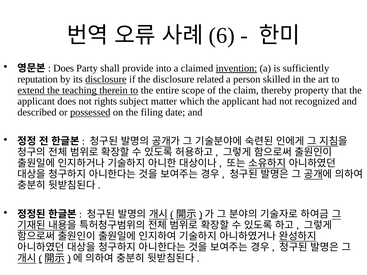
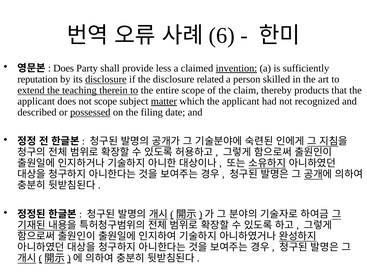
into: into -> less (164, 68)
property: property -> products (312, 90)
not rights: rights -> scope (106, 101)
matter underline: none -> present (164, 101)
